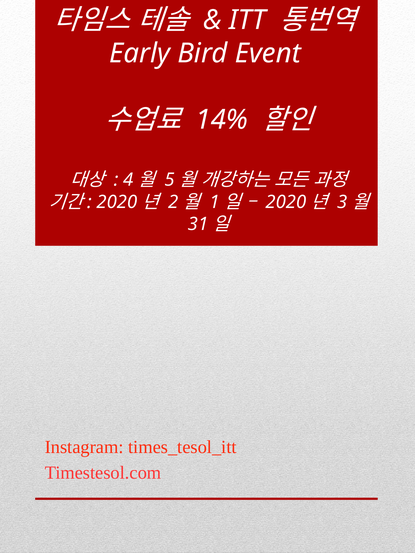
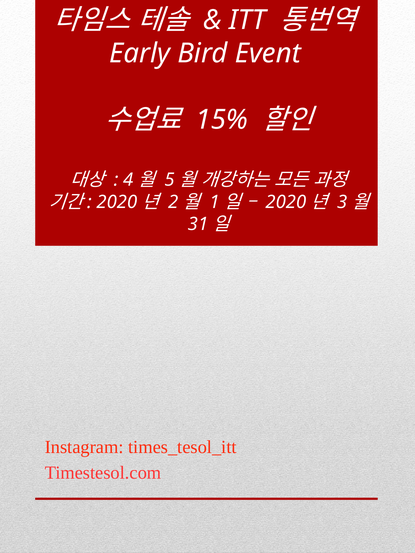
14%: 14% -> 15% (222, 120)
